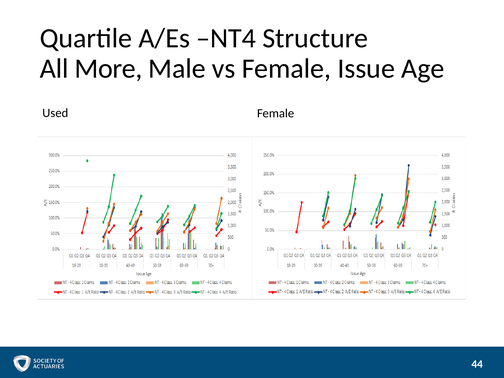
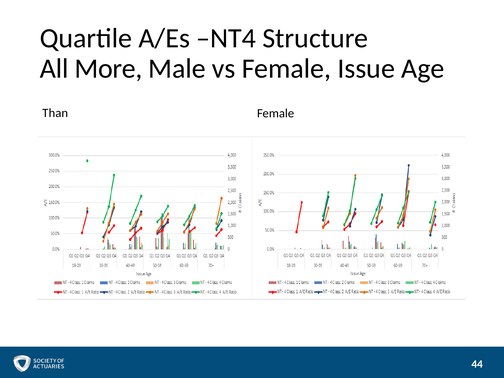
Used: Used -> Than (55, 113)
